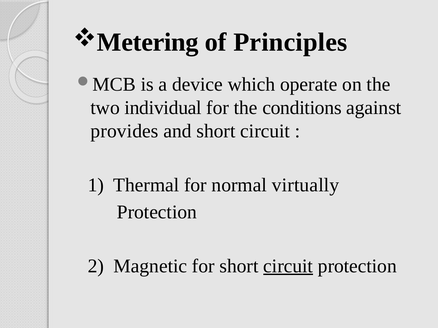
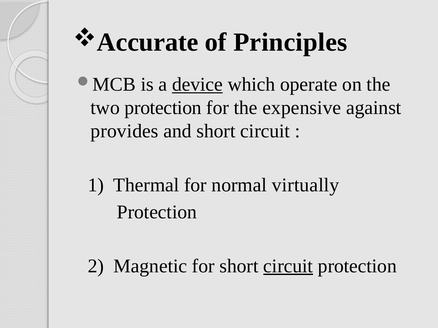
Metering: Metering -> Accurate (148, 42)
device underline: none -> present (197, 85)
two individual: individual -> protection (163, 108)
conditions: conditions -> expensive (302, 108)
